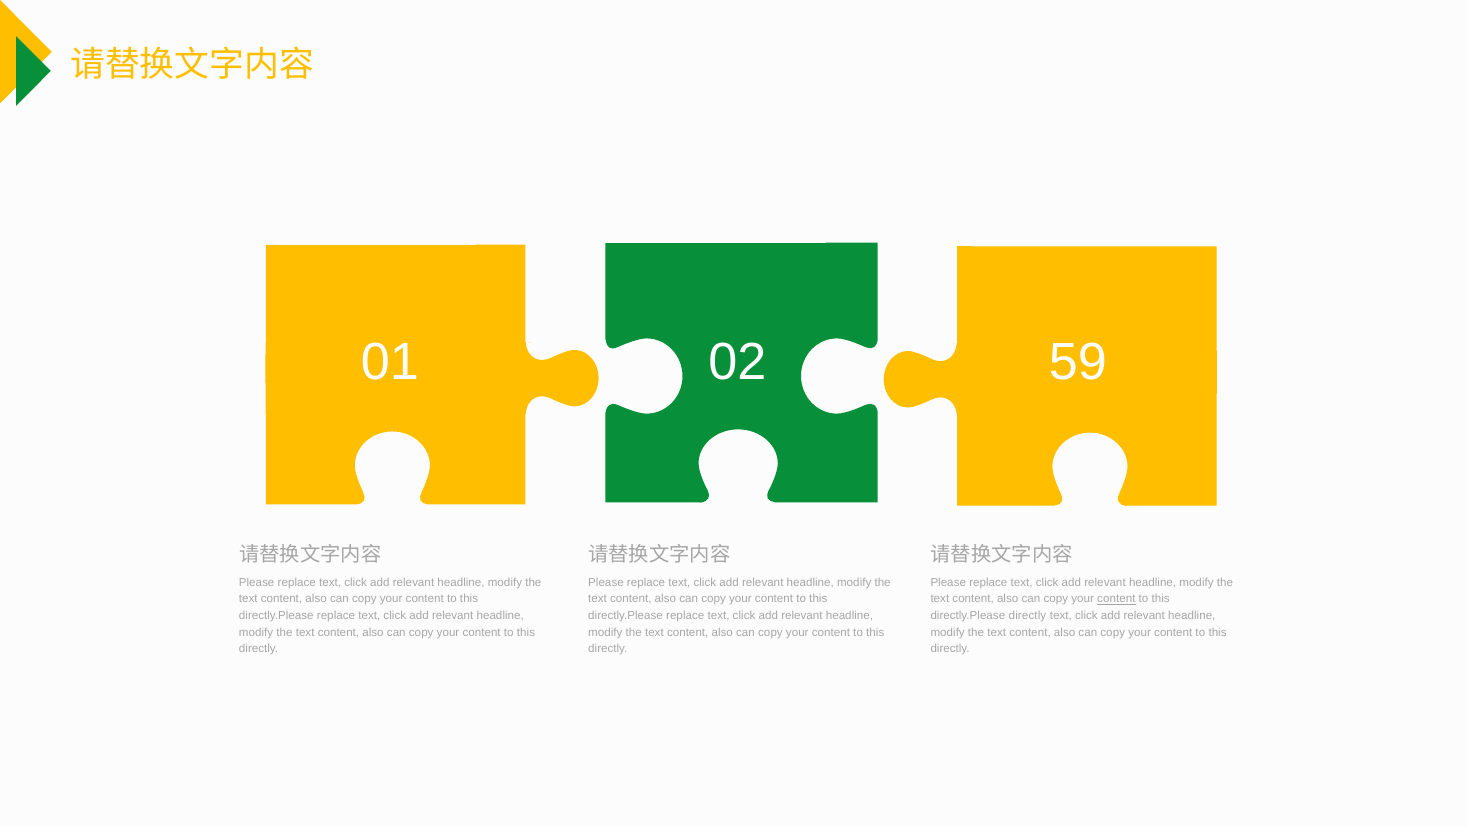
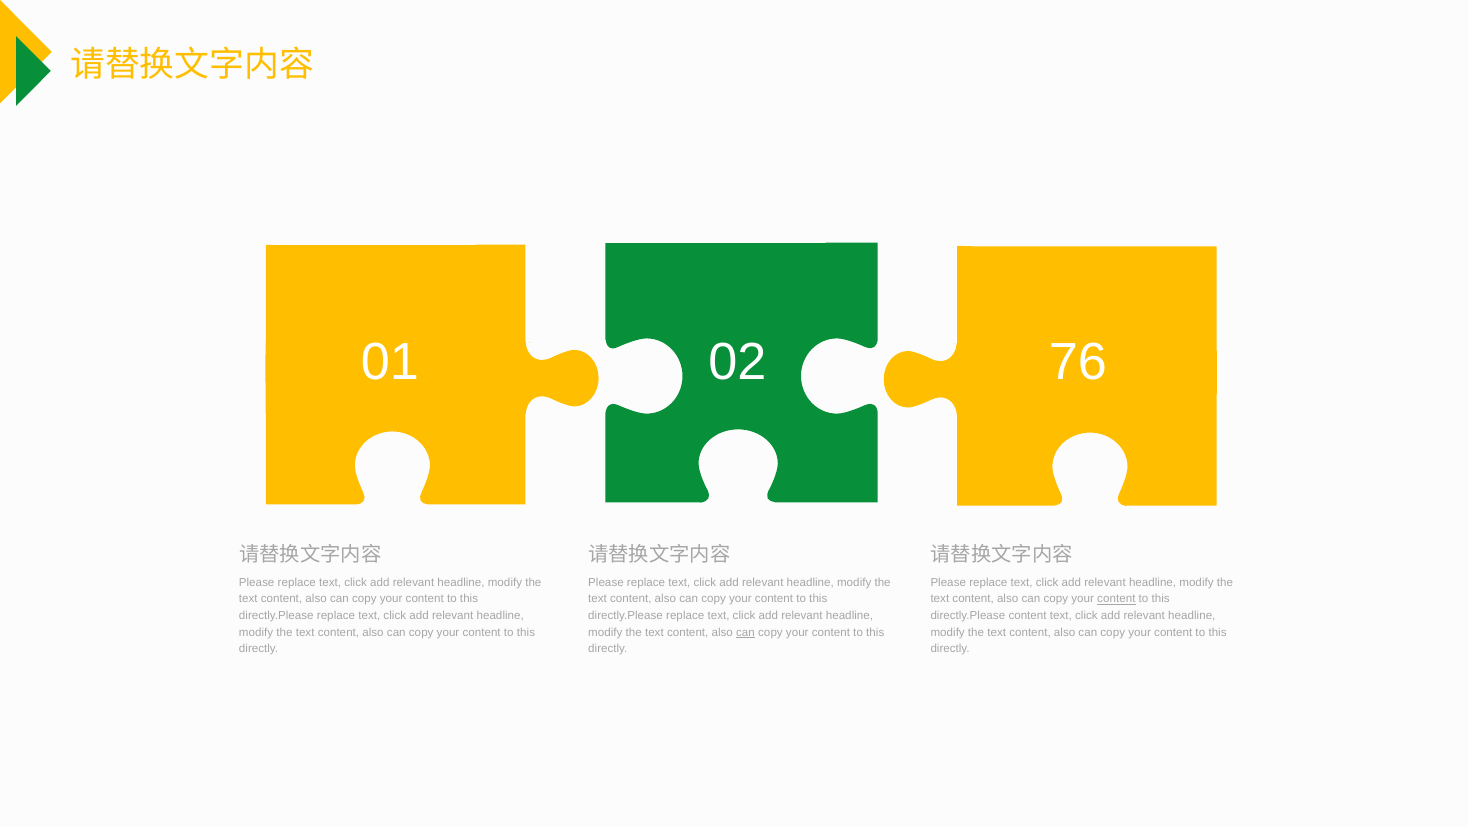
59: 59 -> 76 (1078, 362)
directly.Please directly: directly -> content (1028, 615)
can underline: none -> present (746, 632)
